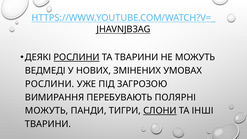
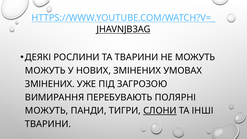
РОСЛИНИ underline: present -> none (77, 57)
ВЕДМЕДІ: ВЕДМЕДІ -> МОЖУТЬ (45, 71)
РОСЛИНИ: РОСЛИНИ -> ЗМІНЕНИХ (50, 84)
